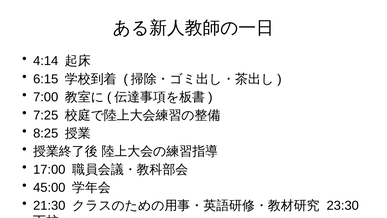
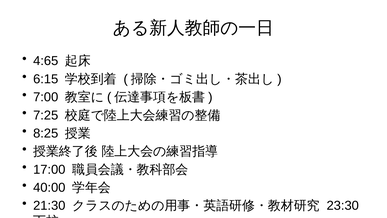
4:14: 4:14 -> 4:65 (46, 61)
45:00: 45:00 -> 40:00 (49, 187)
